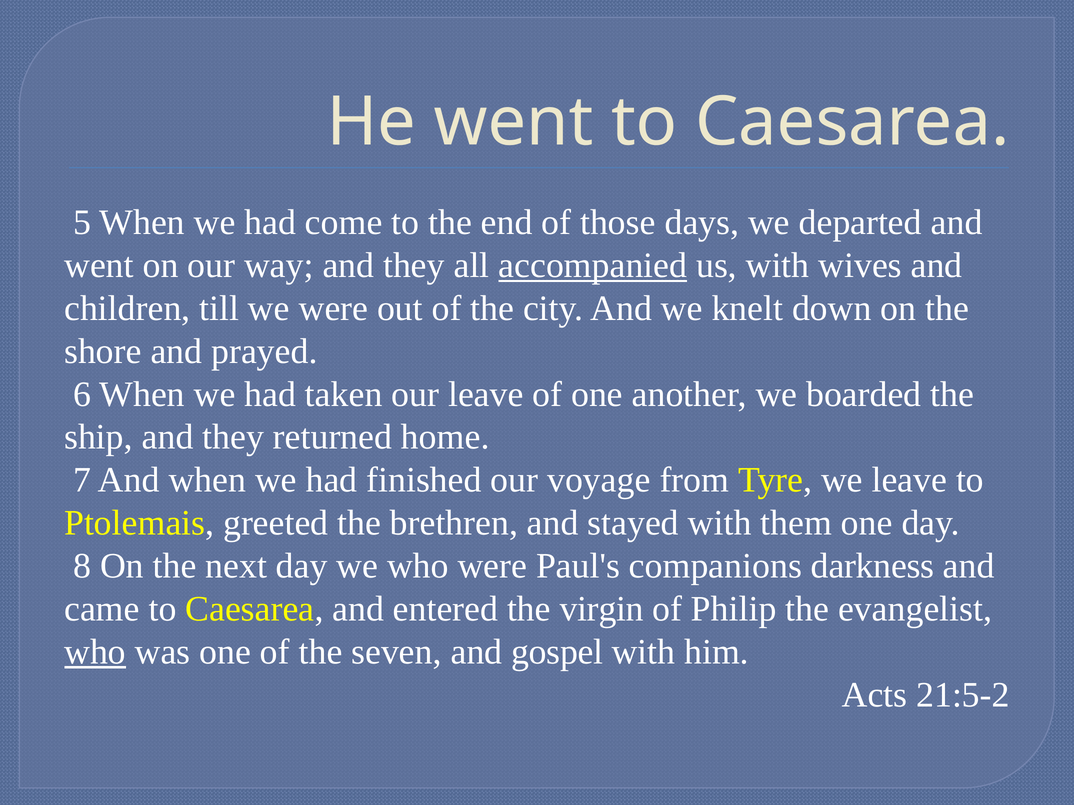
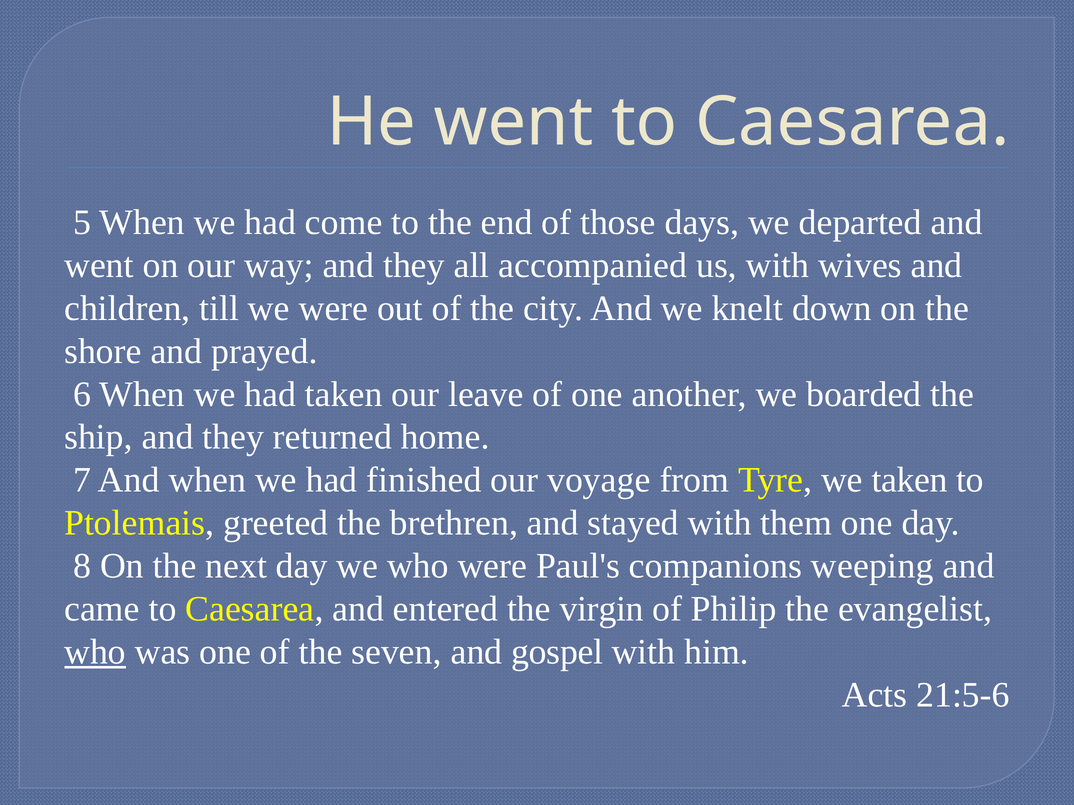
accompanied underline: present -> none (593, 266)
we leave: leave -> taken (910, 480)
darkness: darkness -> weeping (872, 566)
21:5-2: 21:5-2 -> 21:5-6 (963, 695)
